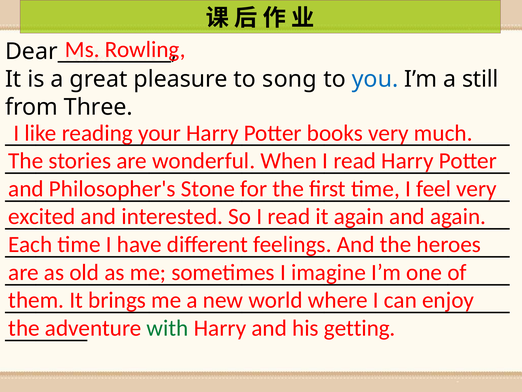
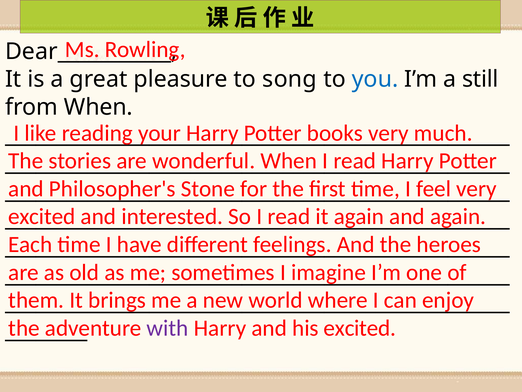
from Three: Three -> When (98, 107)
with colour: green -> purple (168, 328)
his getting: getting -> excited (360, 328)
